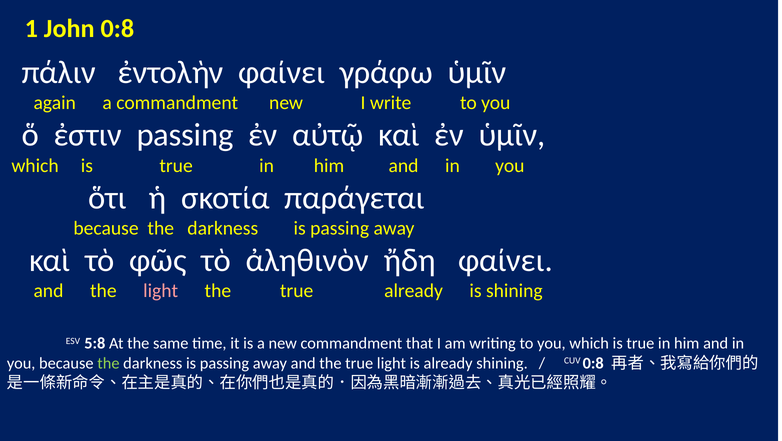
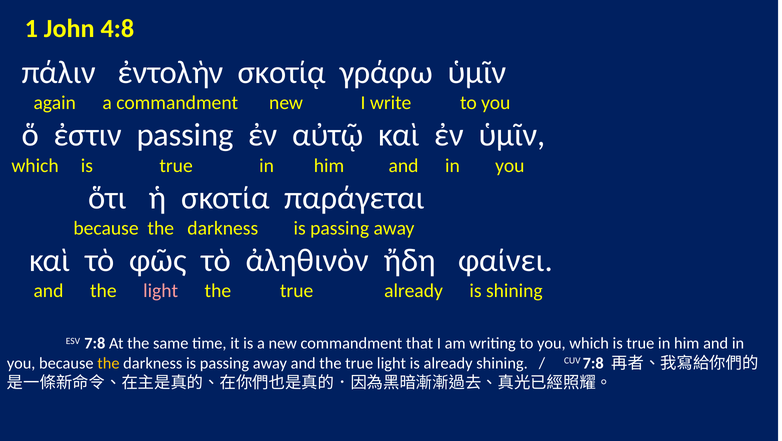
John 0:8: 0:8 -> 4:8 (117, 29)
ἐντολὴν φαίνει: φαίνει -> σκοτίᾳ (282, 72)
ESV 5:8: 5:8 -> 7:8 (95, 344)
the colour: light green -> yellow (108, 363)
CUV 0:8: 0:8 -> 7:8 (593, 363)
